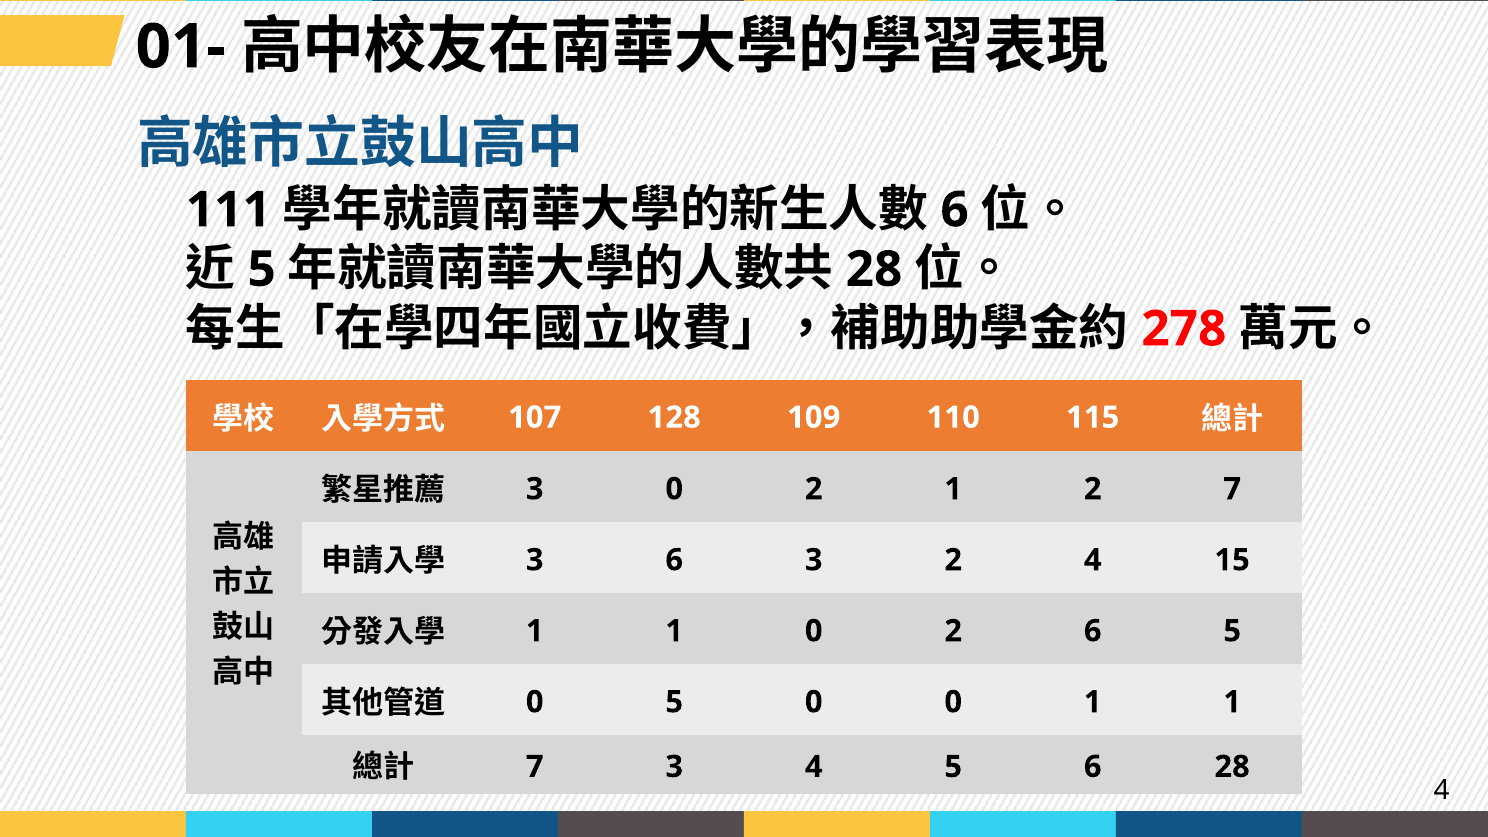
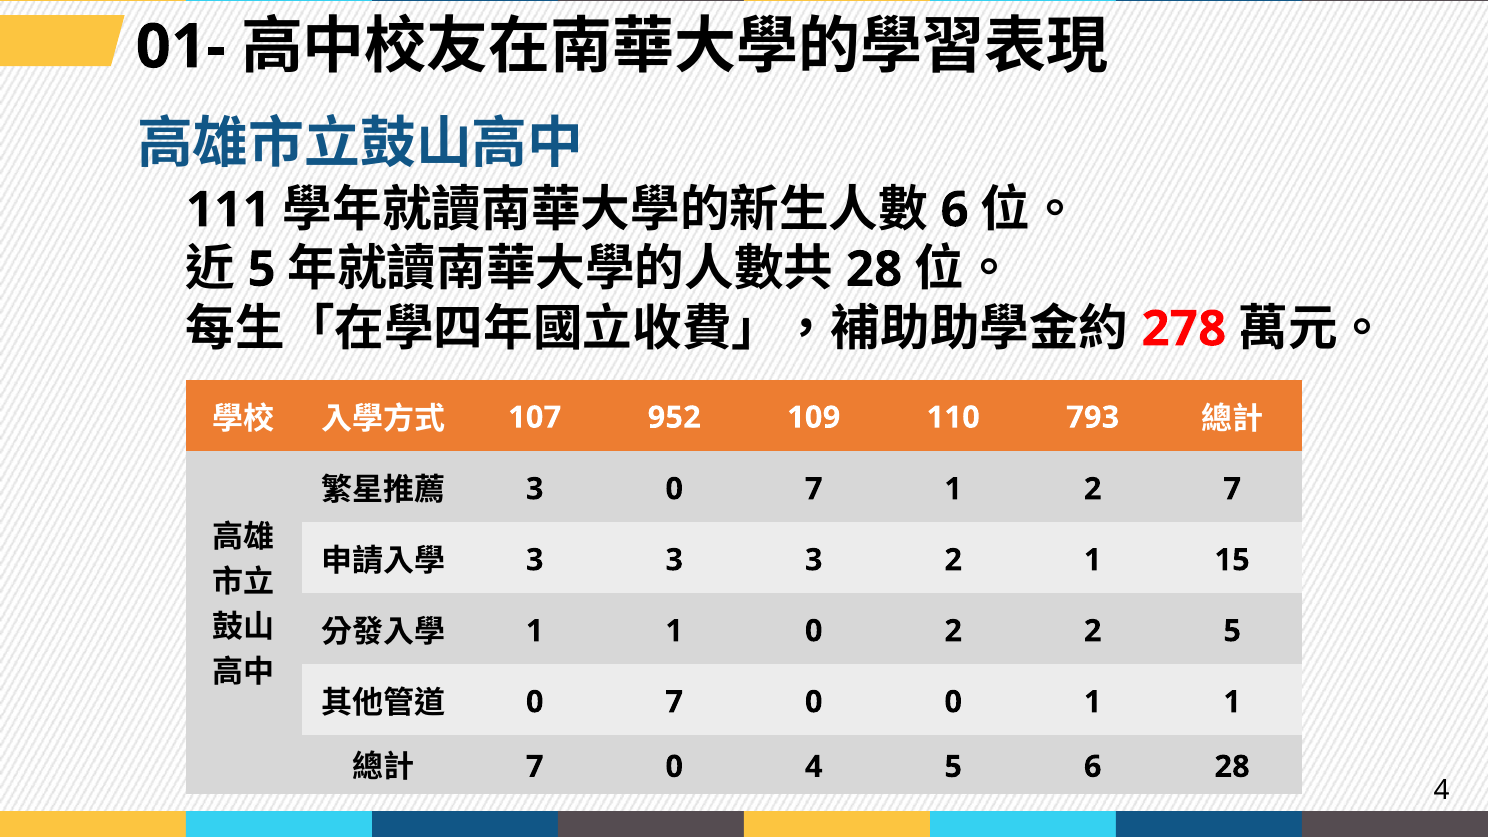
128: 128 -> 952 (674, 417)
115: 115 -> 793 (1093, 417)
3 0 2: 2 -> 7 (814, 489)
6: 6 -> 3 (674, 560)
2 4: 4 -> 1 (1093, 560)
2 6: 6 -> 2 (1093, 631)
5: 5 -> 7 (674, 702)
3: 3 -> 0 (674, 767)
